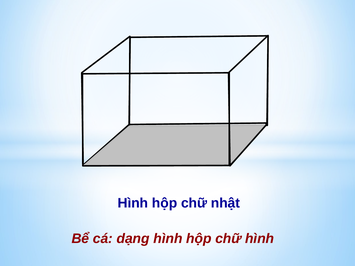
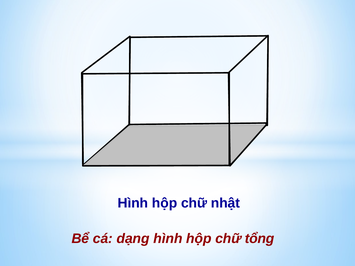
chữ hình: hình -> tổng (260, 239)
